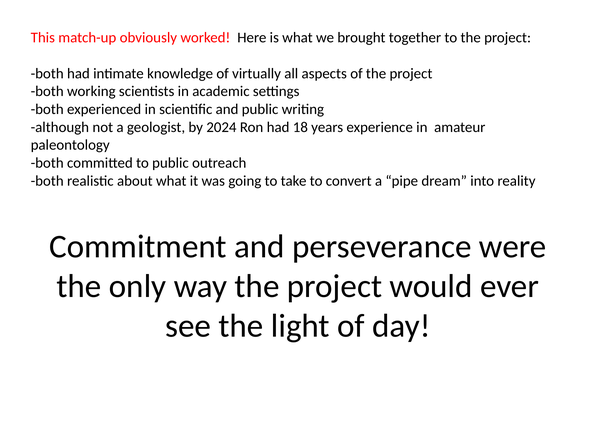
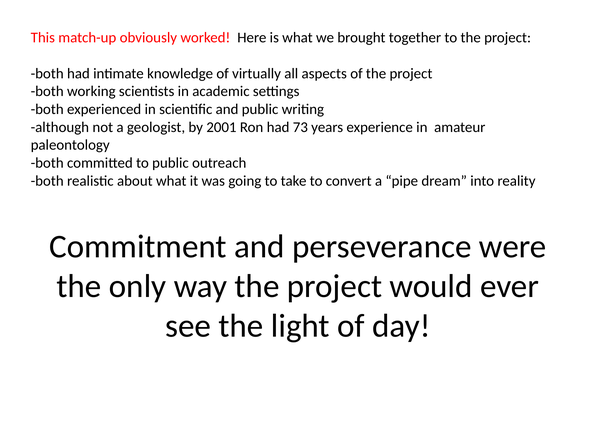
2024: 2024 -> 2001 (221, 127)
18: 18 -> 73 (300, 127)
